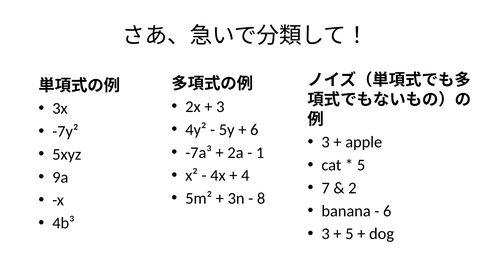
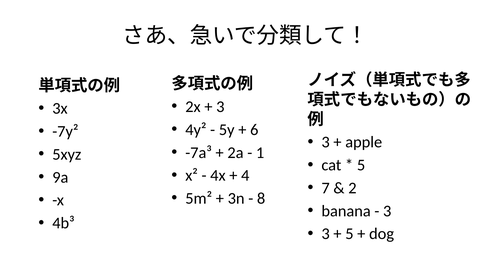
6: 6 -> 3 (387, 211)
